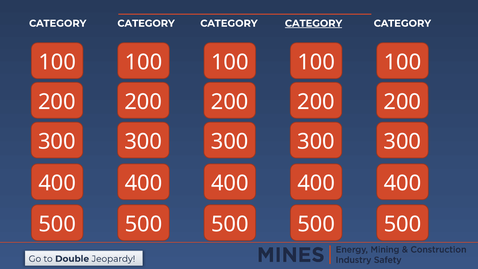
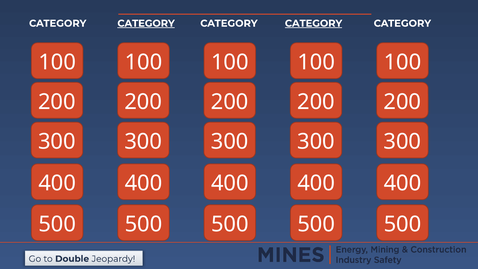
CATEGORY underline: none -> present (146, 23)
